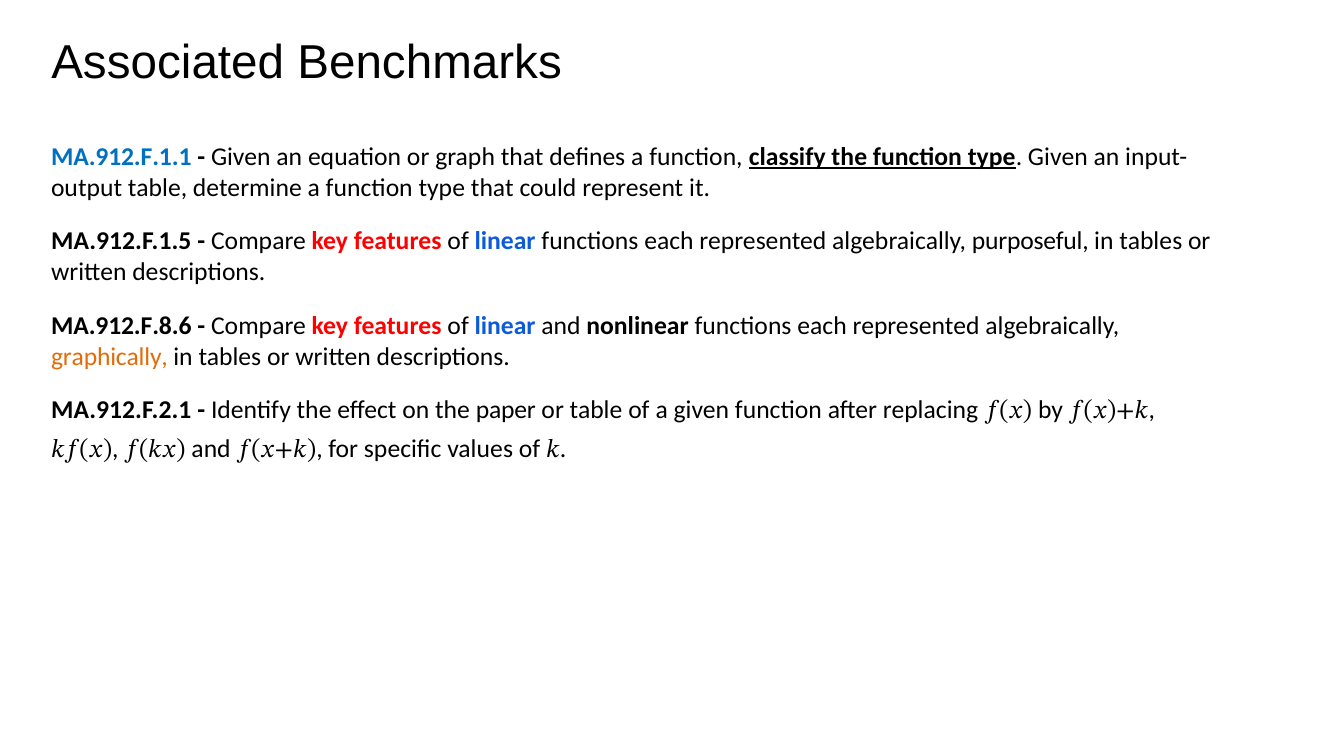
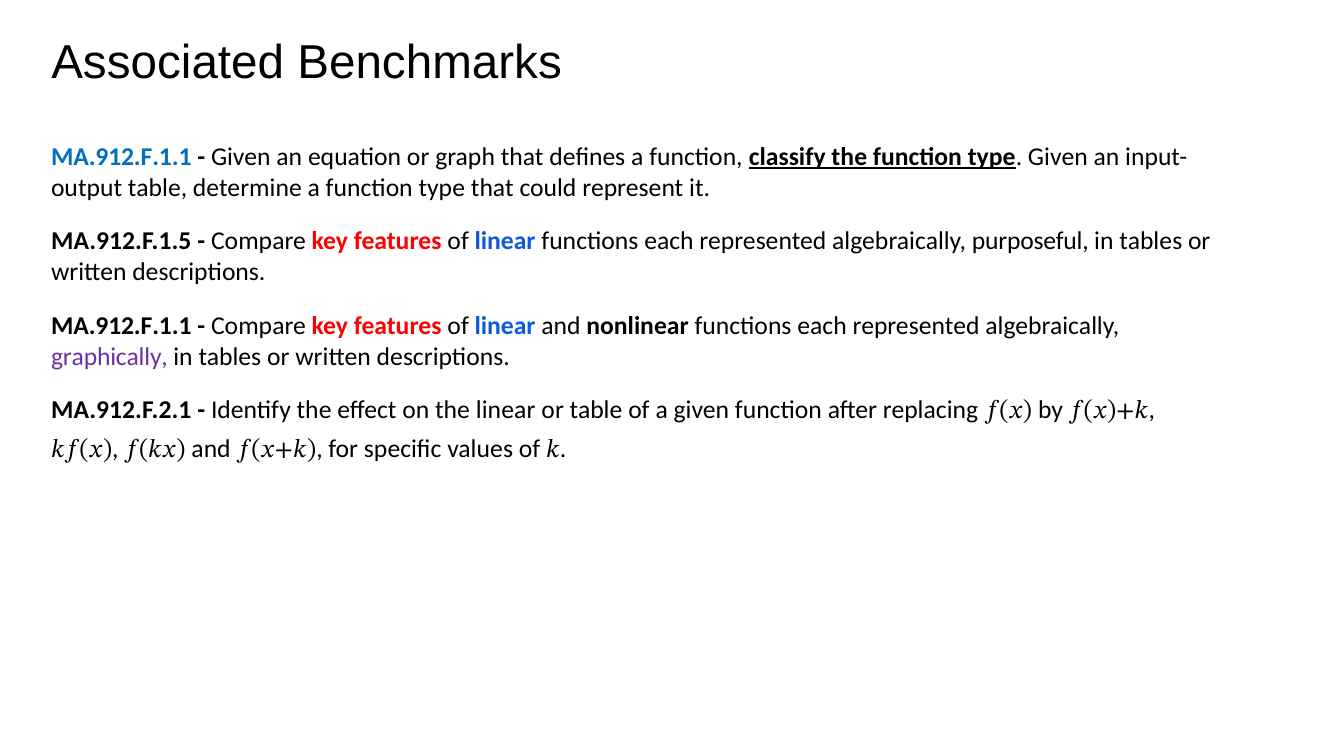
MA.912.F.8.6: MA.912.F.8.6 -> MA.912.F.1.1 (121, 326)
graphically colour: orange -> purple (109, 357)
the paper: paper -> linear (506, 411)
